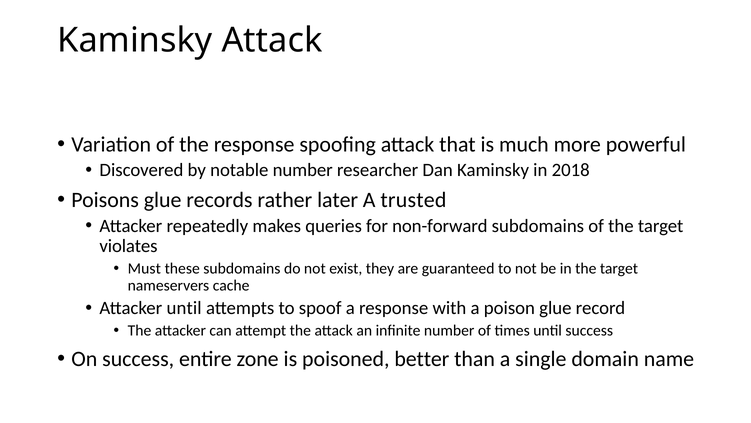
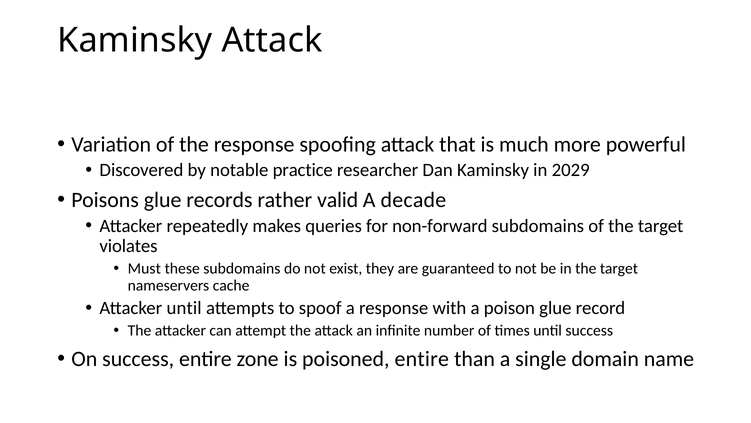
notable number: number -> practice (303, 170)
2018: 2018 -> 2029 (571, 170)
later: later -> valid (338, 200)
trusted: trusted -> decade (413, 200)
poisoned better: better -> entire (422, 358)
